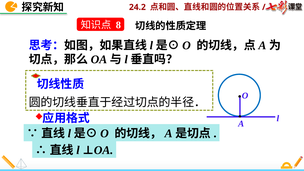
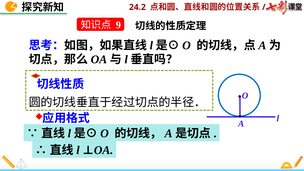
8: 8 -> 9 (118, 25)
